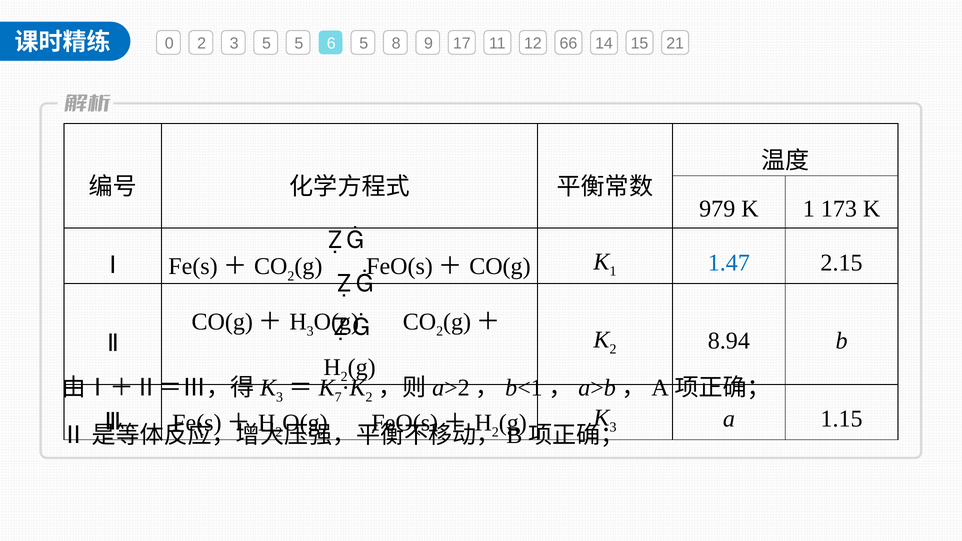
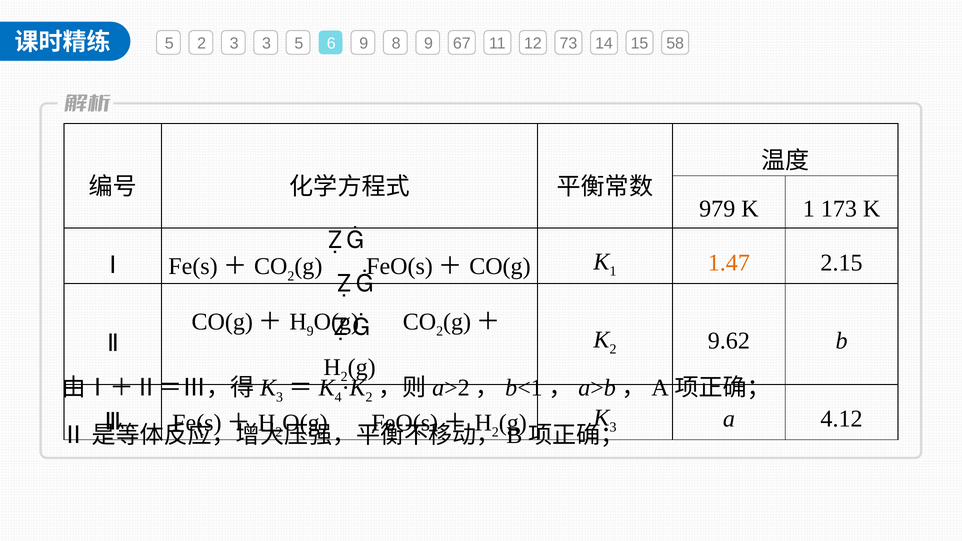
0: 0 -> 5 (169, 44)
3 5: 5 -> 3 (266, 44)
6 5: 5 -> 9 (364, 44)
17: 17 -> 67 (462, 44)
66: 66 -> 73 (568, 44)
21: 21 -> 58 (675, 44)
1.47 colour: blue -> orange (729, 263)
3: 3 -> 9 (310, 331)
8.94: 8.94 -> 9.62 (729, 341)
7: 7 -> 4 (338, 397)
1.15: 1.15 -> 4.12 (842, 419)
